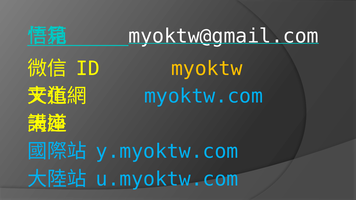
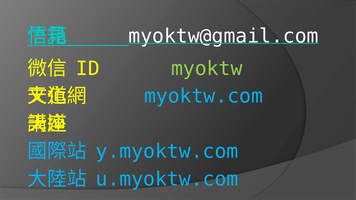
myoktw colour: yellow -> light green (207, 69)
